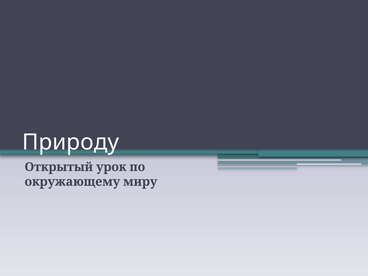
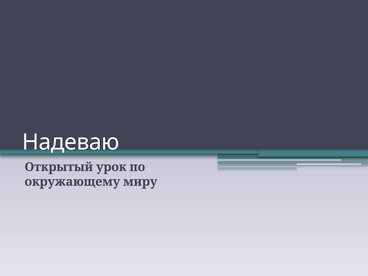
Природу: Природу -> Надеваю (71, 142)
